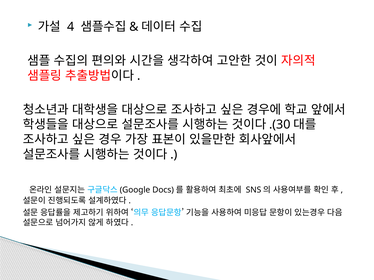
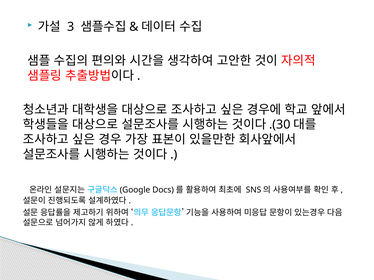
4: 4 -> 3 (71, 27)
